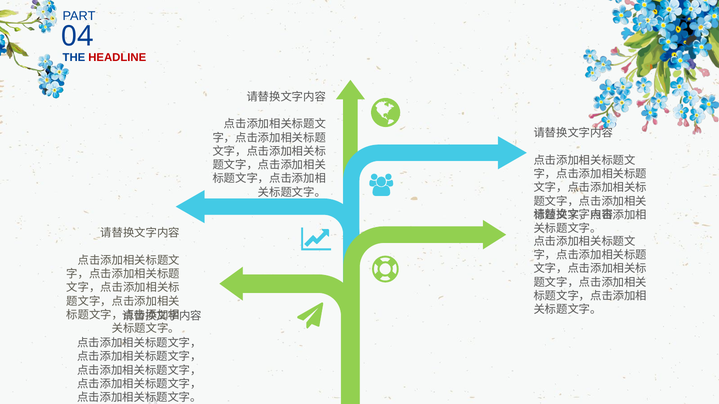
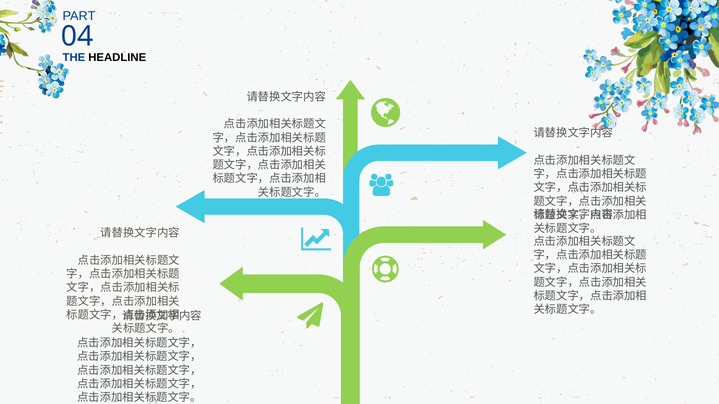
HEADLINE colour: red -> black (117, 57)
